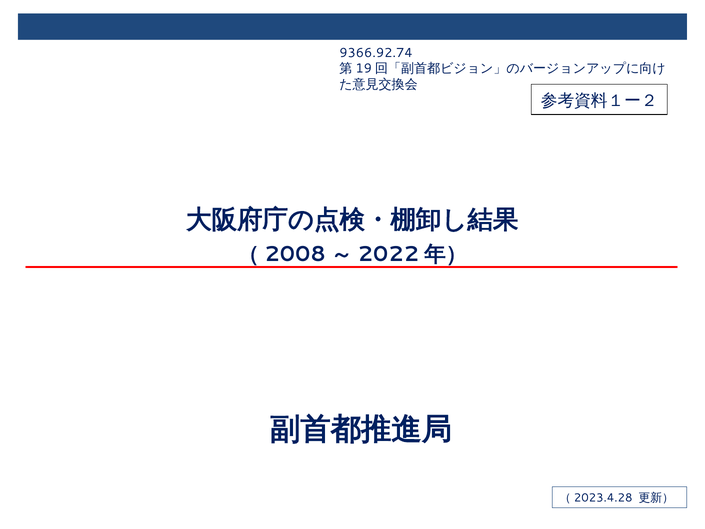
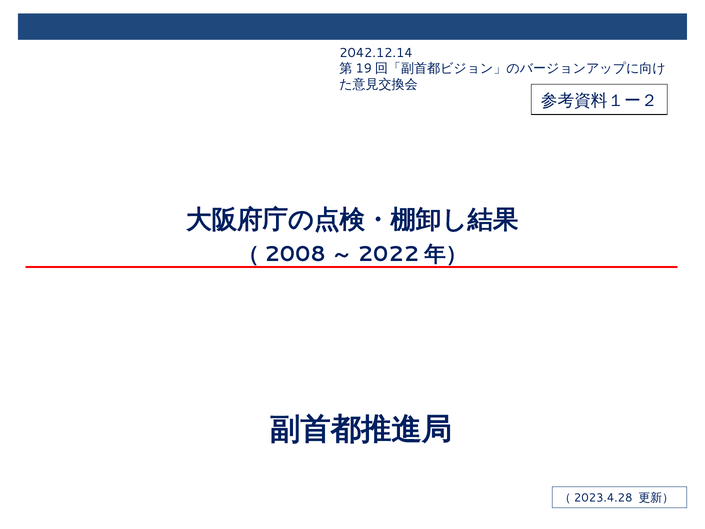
9366.92.74: 9366.92.74 -> 2042.12.14 (376, 53)
